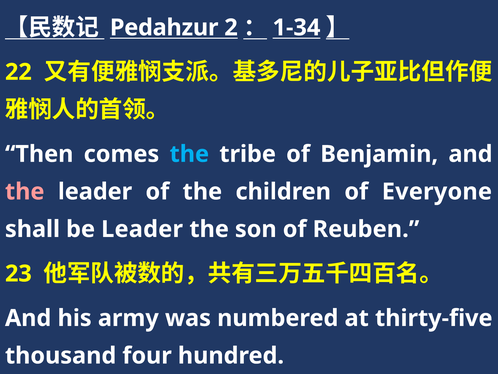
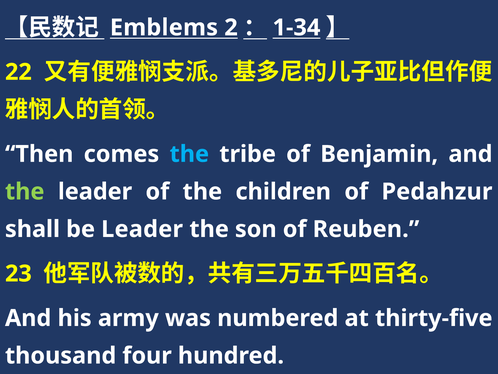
Pedahzur: Pedahzur -> Emblems (164, 28)
the colour: pink -> light green (25, 191)
Everyone: Everyone -> Pedahzur (437, 191)
